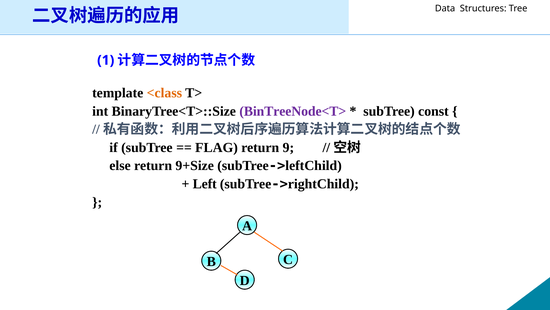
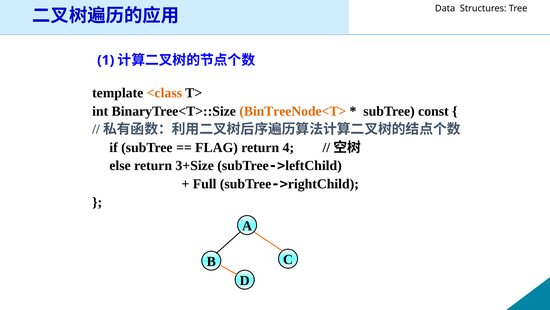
BinTreeNode<T> colour: purple -> orange (293, 111)
9: 9 -> 4 (288, 147)
9+Size: 9+Size -> 3+Size (195, 165)
Left: Left -> Full (205, 184)
